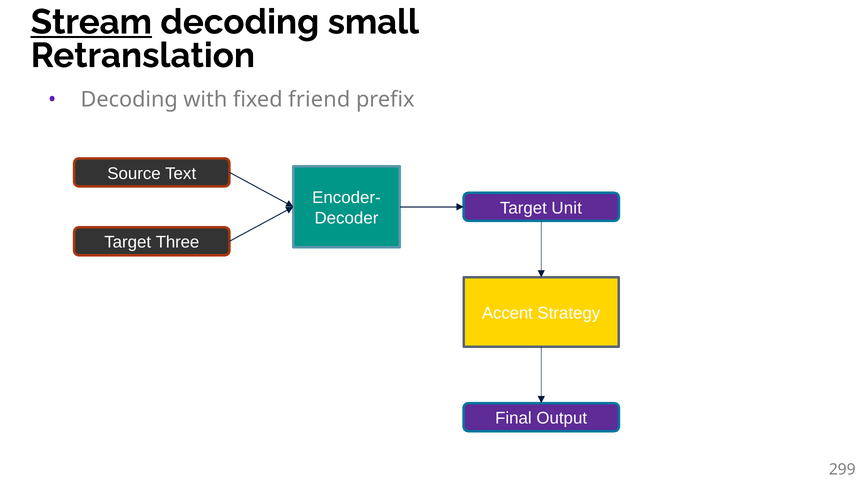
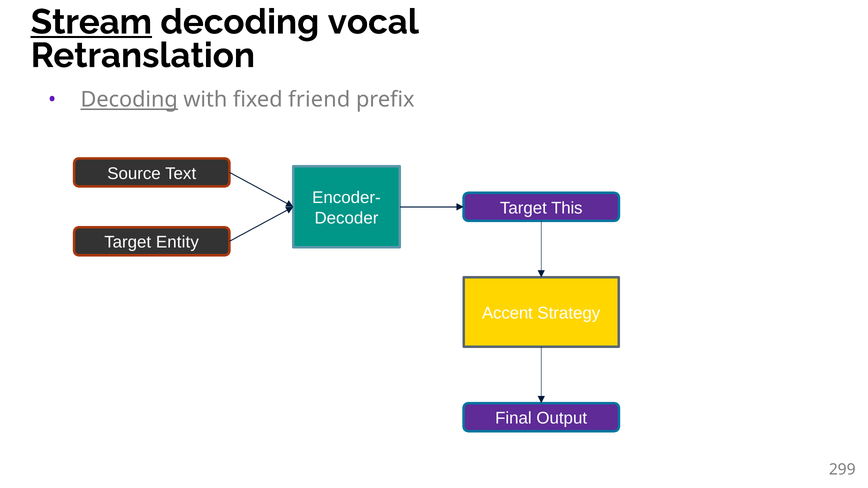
small: small -> vocal (373, 22)
Decoding underline: none -> present (129, 100)
Unit: Unit -> This (567, 208)
Three: Three -> Entity (177, 243)
